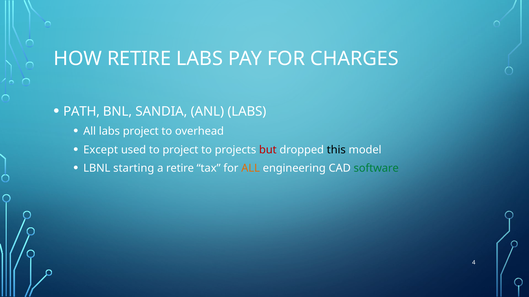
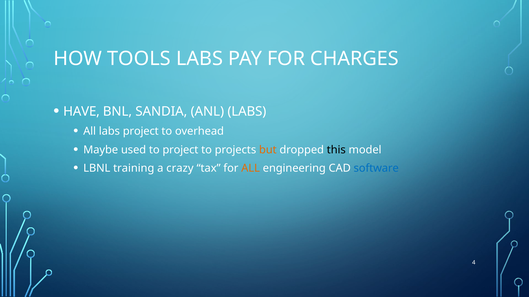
HOW RETIRE: RETIRE -> TOOLS (139, 59)
PATH: PATH -> HAVE (81, 112)
Except: Except -> Maybe (101, 150)
but colour: red -> orange (268, 150)
starting: starting -> training (134, 169)
a retire: retire -> crazy (180, 169)
software colour: green -> blue (376, 169)
